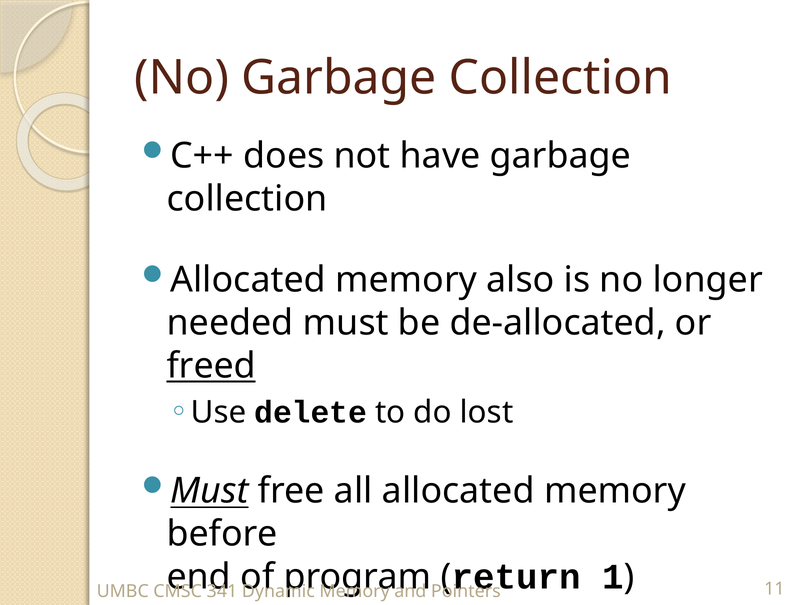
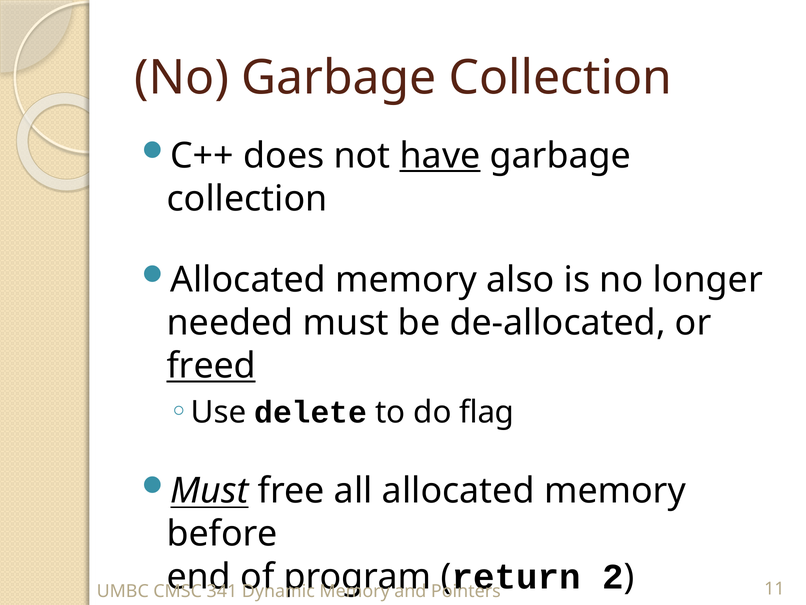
have underline: none -> present (440, 156)
lost: lost -> flag (487, 412)
1: 1 -> 2 (613, 577)
